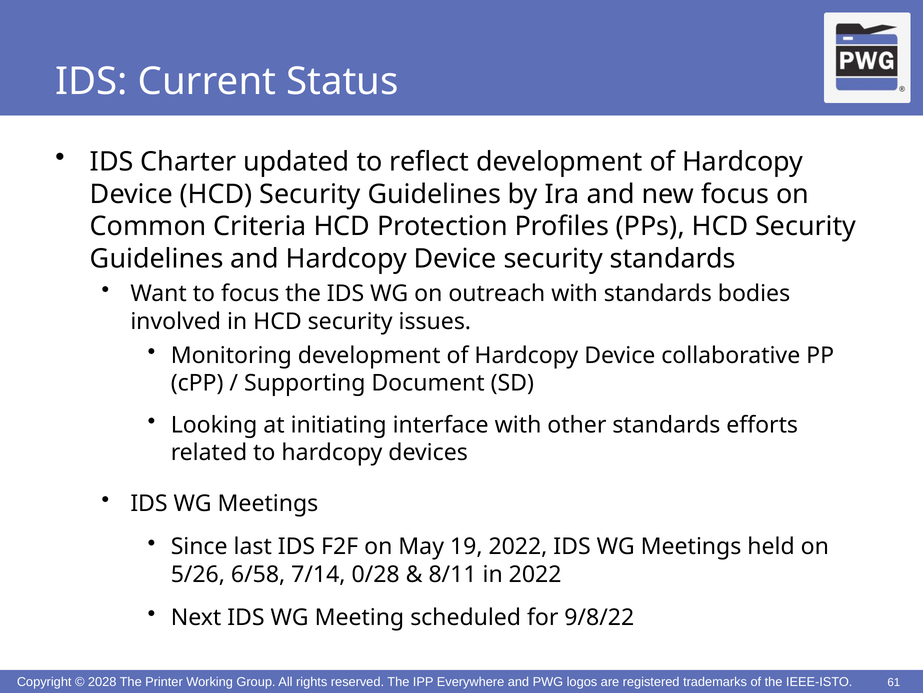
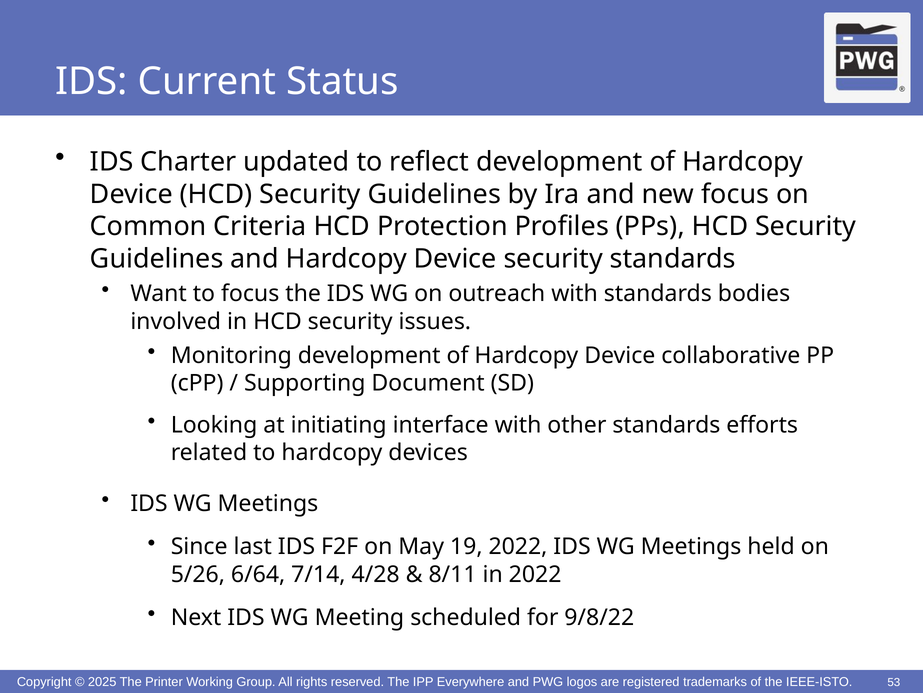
6/58: 6/58 -> 6/64 (258, 574)
0/28: 0/28 -> 4/28 (376, 574)
2028: 2028 -> 2025 (102, 681)
61: 61 -> 53 (894, 681)
